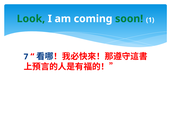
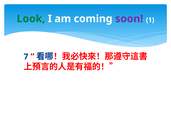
soon colour: green -> purple (129, 19)
